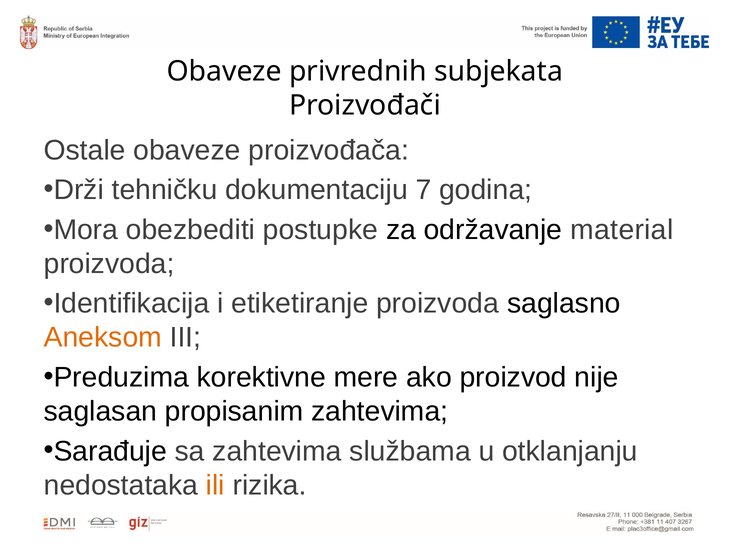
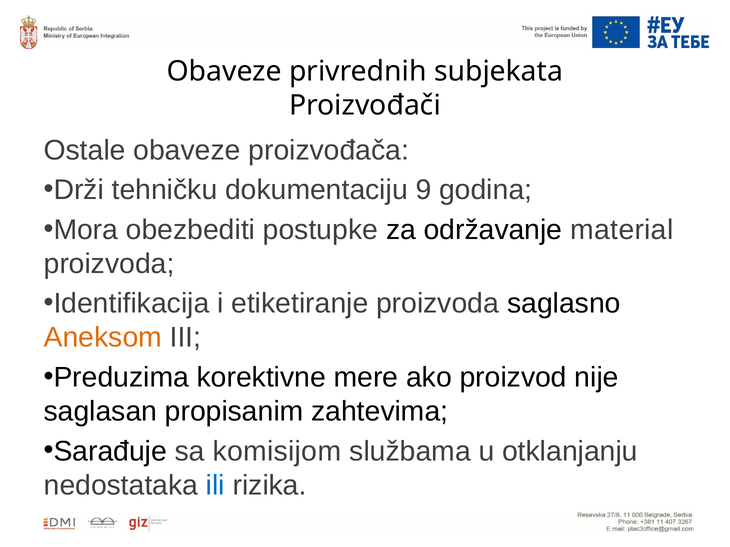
7: 7 -> 9 (424, 190)
sa zahtevima: zahtevima -> komisijom (277, 452)
ili colour: orange -> blue (215, 486)
